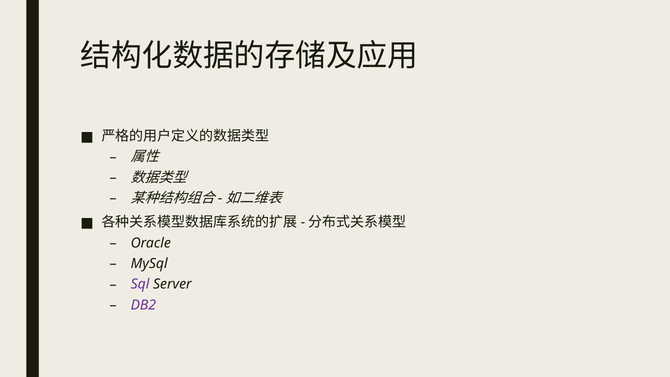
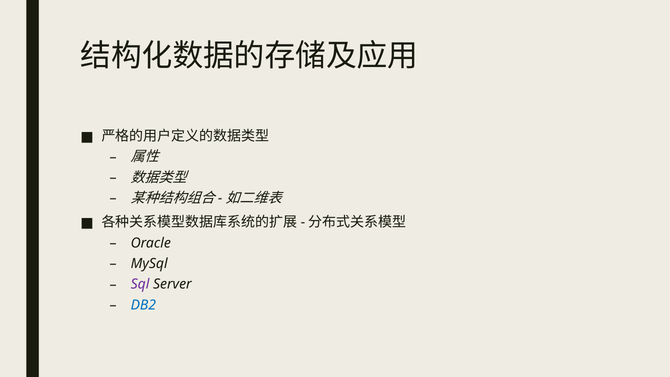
DB2 colour: purple -> blue (143, 305)
